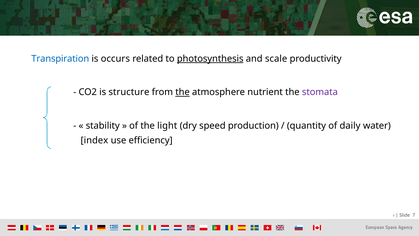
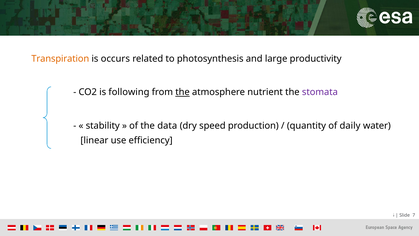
Transpiration colour: blue -> orange (60, 59)
photosynthesis underline: present -> none (210, 59)
scale: scale -> large (276, 59)
structure: structure -> following (129, 92)
light: light -> data (167, 126)
index: index -> linear (94, 140)
